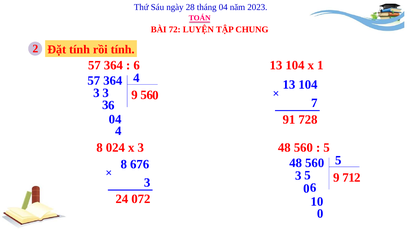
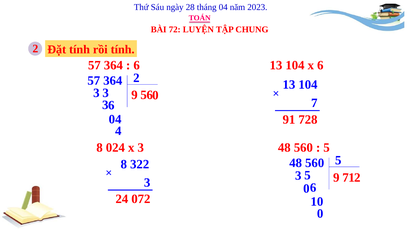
x 1: 1 -> 6 (320, 65)
364 4: 4 -> 2 (136, 78)
676: 676 -> 322 (140, 164)
